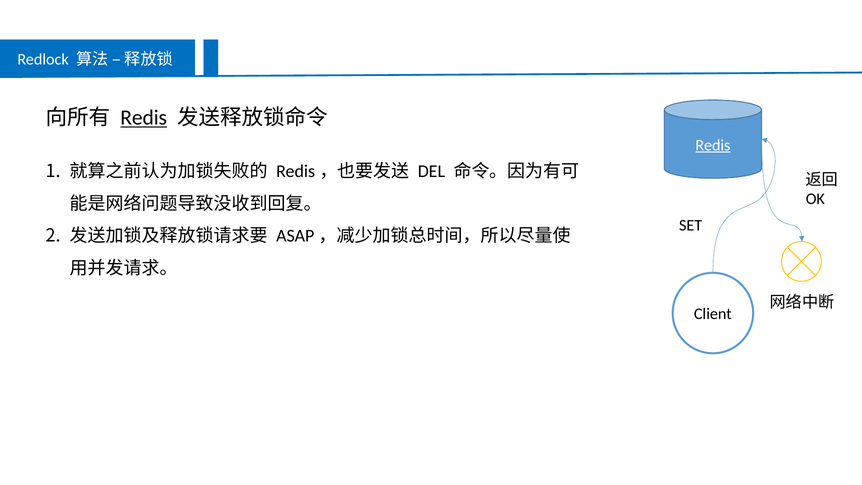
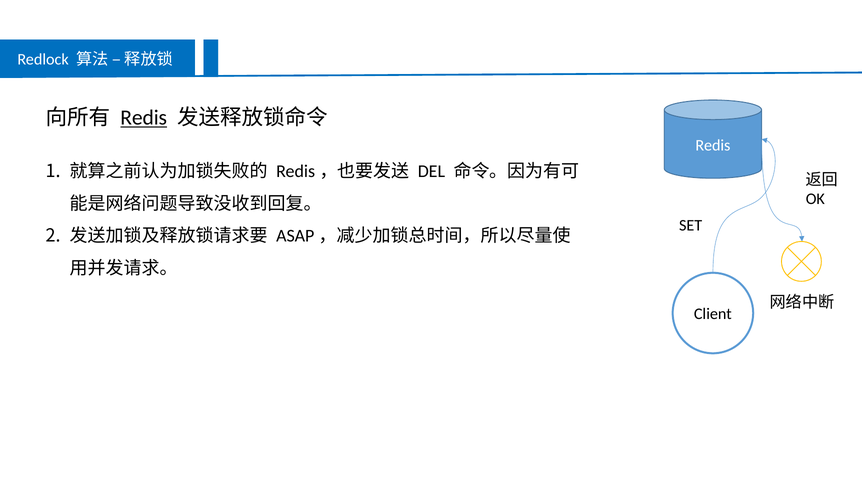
Redis underline: present -> none (713, 145)
